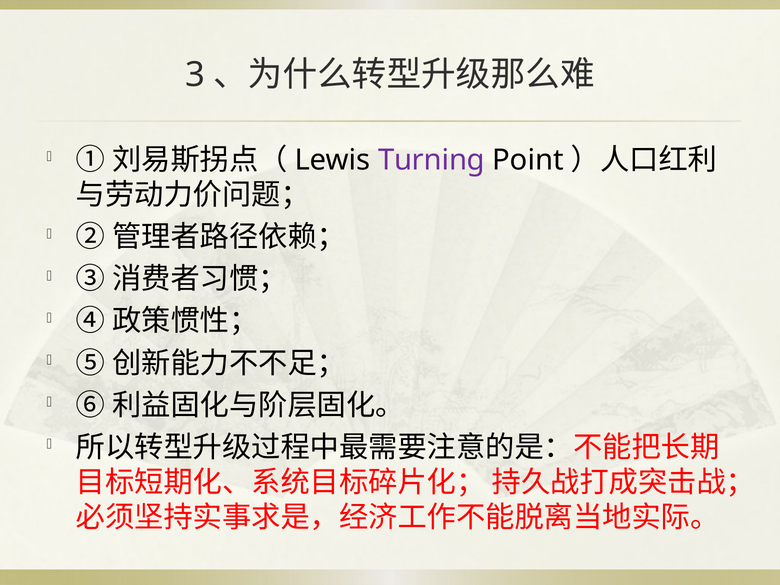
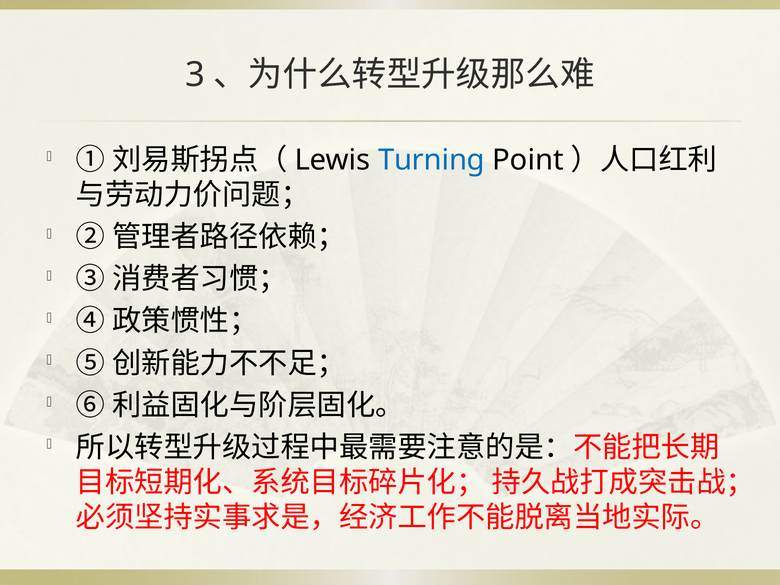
Turning colour: purple -> blue (432, 160)
